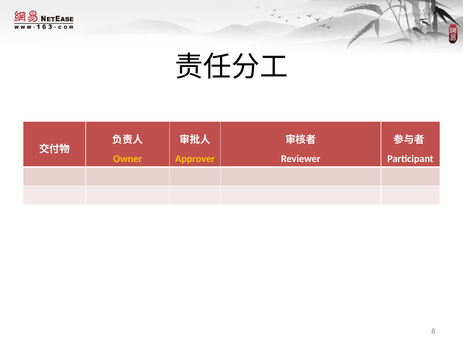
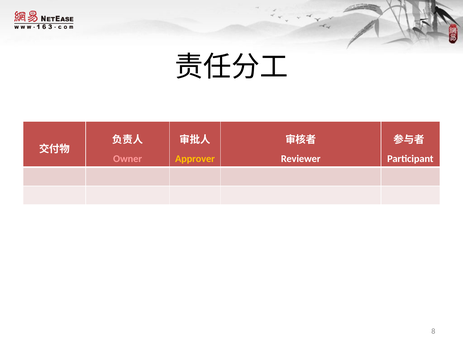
Owner colour: yellow -> pink (128, 159)
